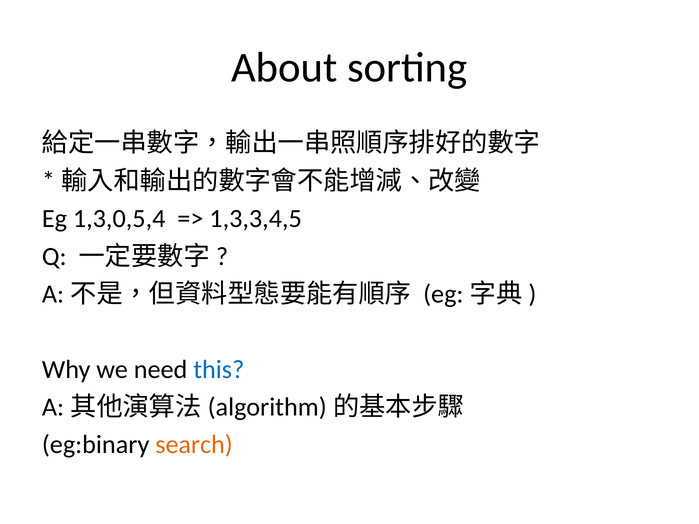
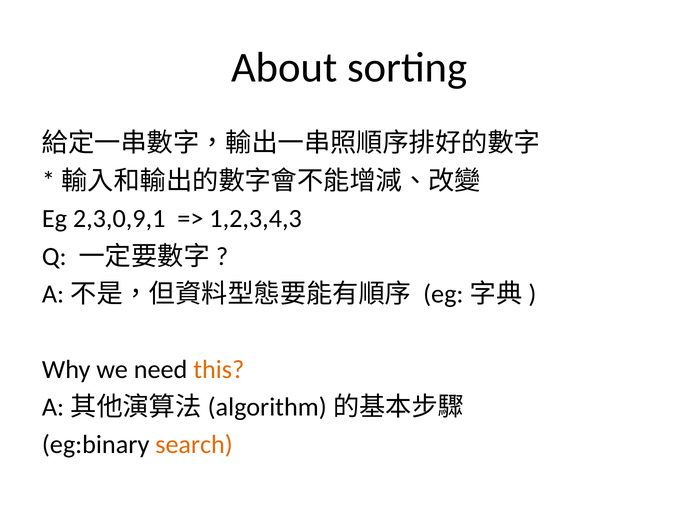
1,3,0,5,4: 1,3,0,5,4 -> 2,3,0,9,1 (119, 219)
1,3,3,4,5: 1,3,3,4,5 -> 1,2,3,4,3 (256, 219)
this colour: blue -> orange (219, 370)
